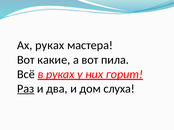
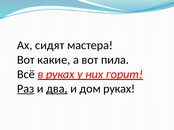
Ах руках: руках -> сидят (50, 45)
два underline: none -> present (57, 89)
дом слуха: слуха -> руках (119, 89)
